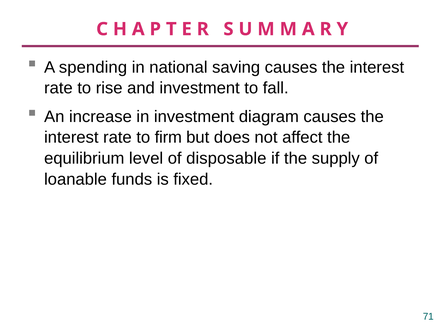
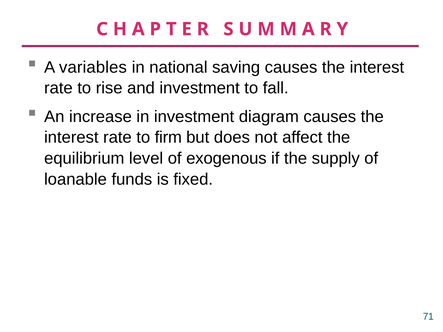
spending: spending -> variables (93, 67)
disposable: disposable -> exogenous (226, 159)
